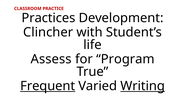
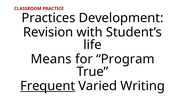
Clincher: Clincher -> Revision (48, 32)
Assess: Assess -> Means (51, 59)
Writing underline: present -> none (143, 86)
